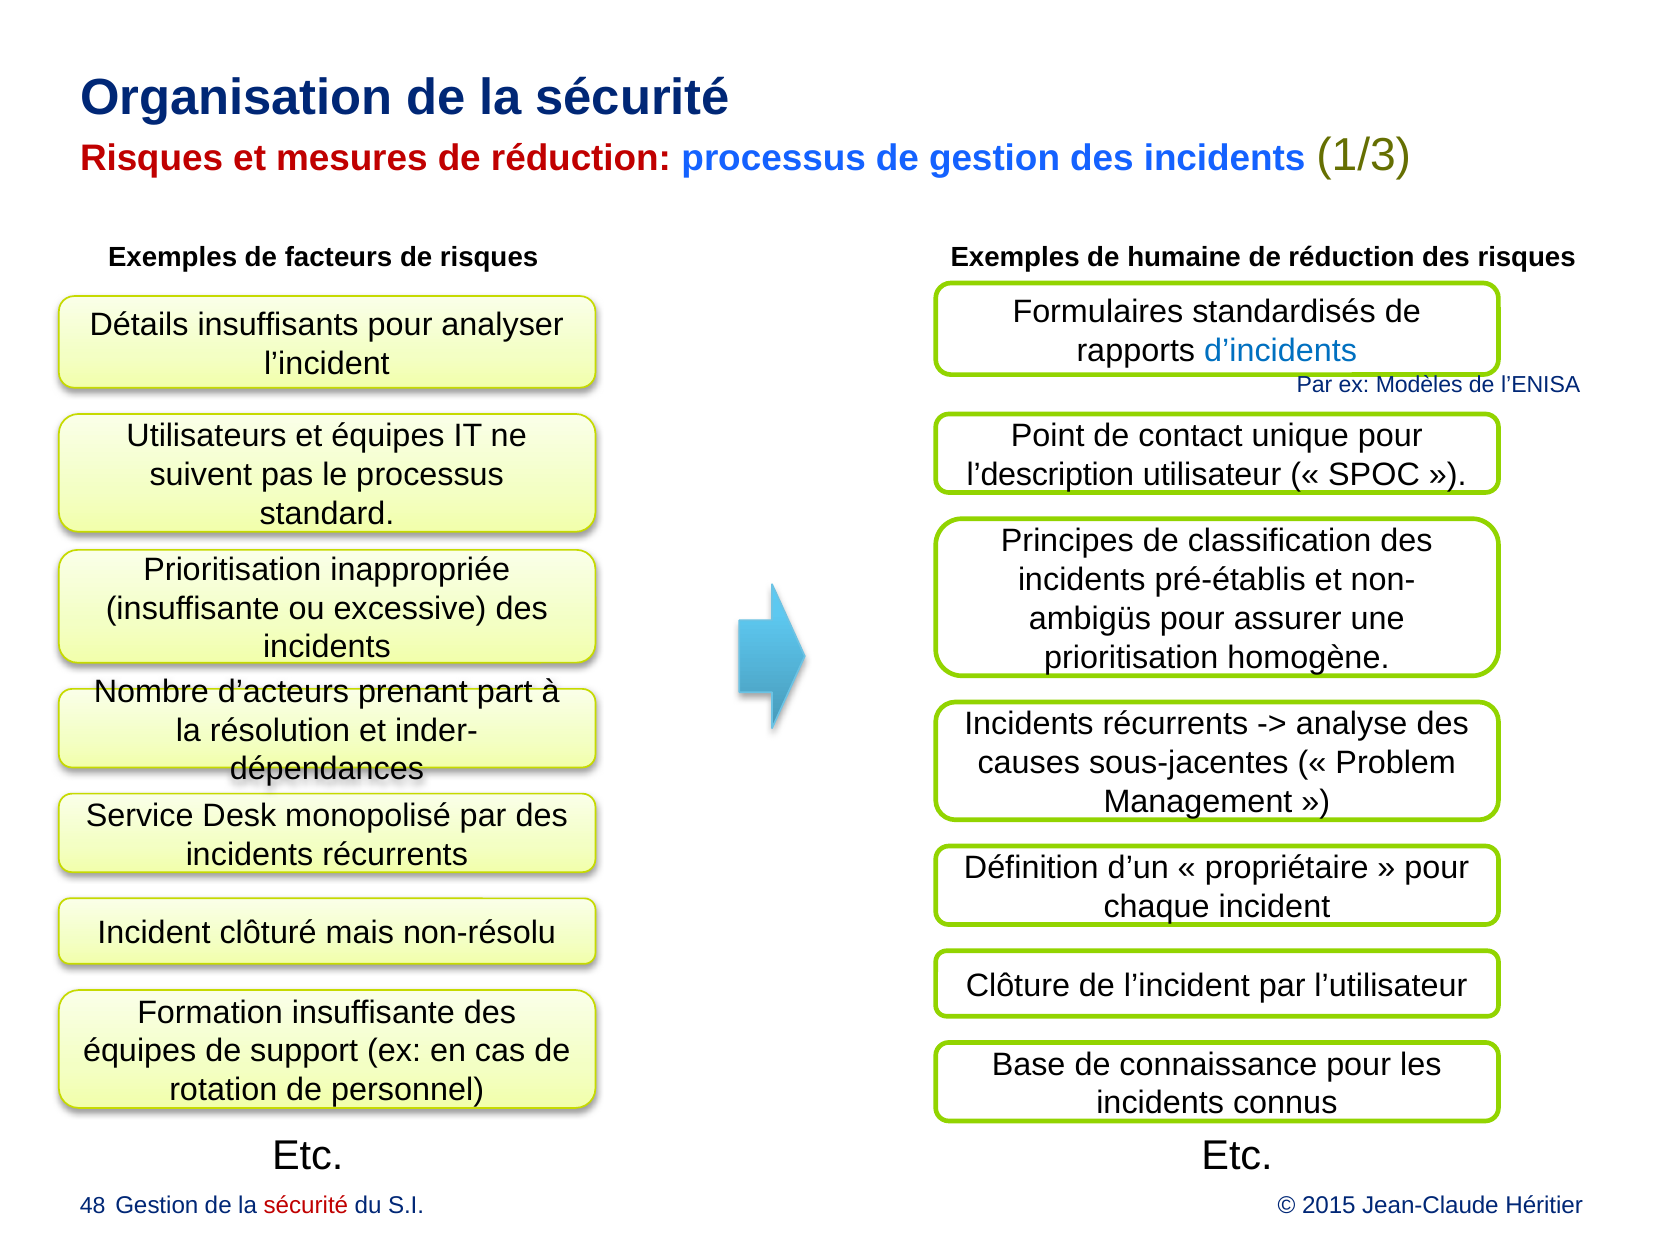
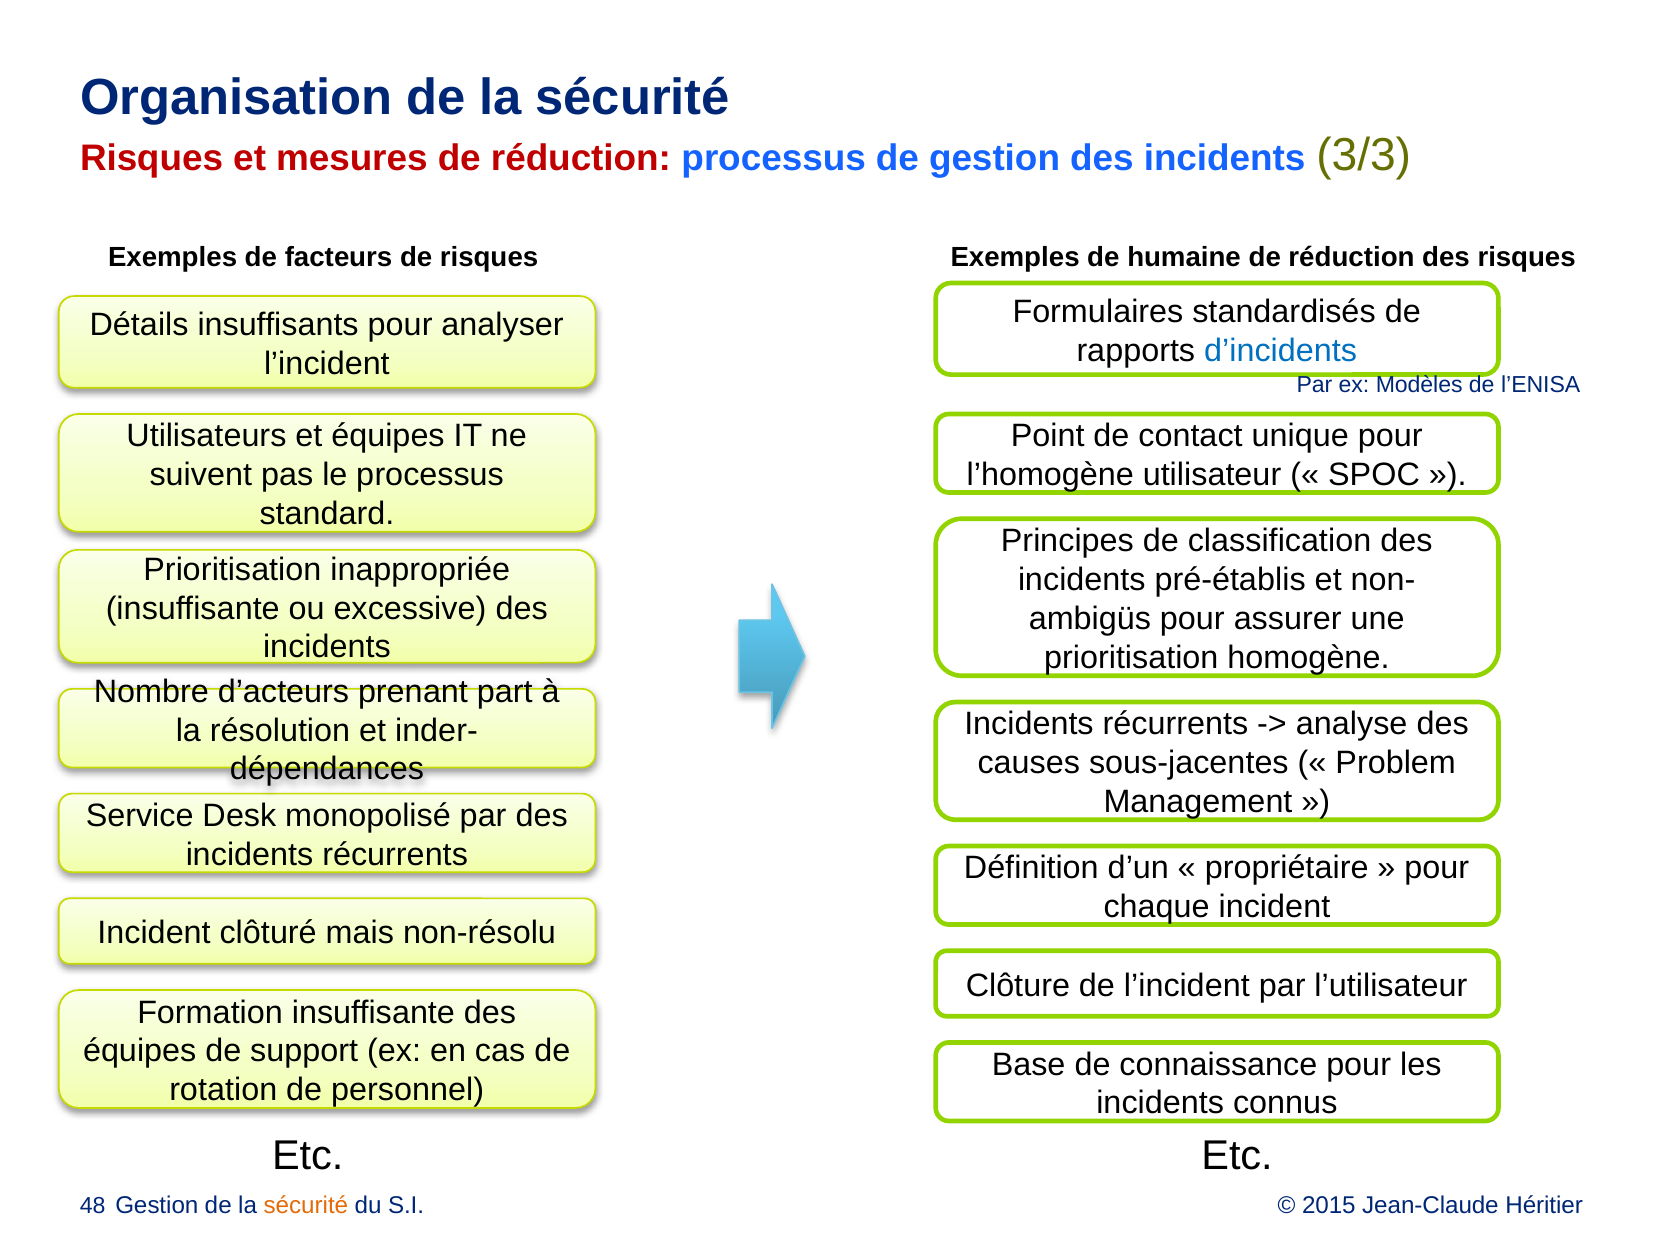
1/3: 1/3 -> 3/3 (1364, 156)
l’description: l’description -> l’homogène (1050, 475)
sécurité colour: red -> orange (306, 1205)
